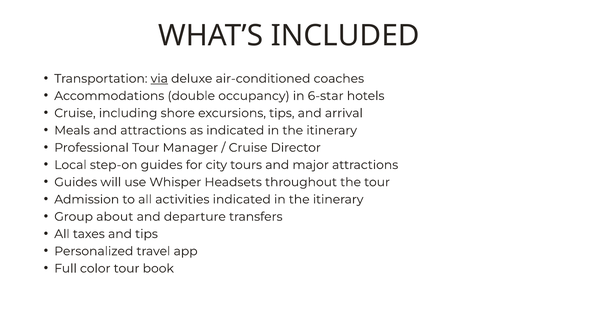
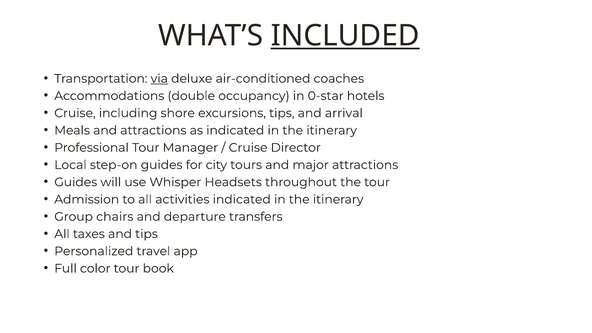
INCLUDED underline: none -> present (345, 36)
6-star: 6-star -> 0-star (326, 96)
about: about -> chairs (115, 217)
